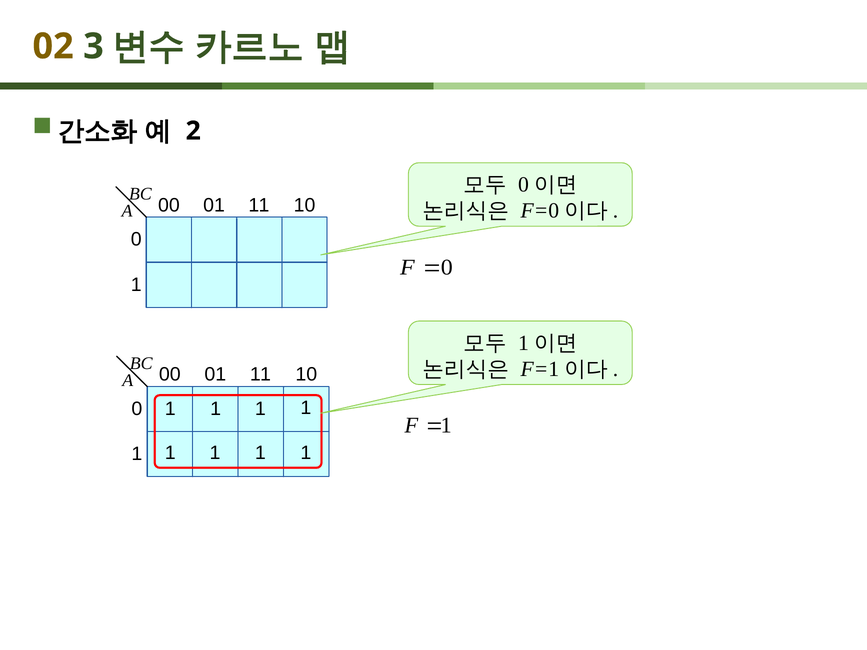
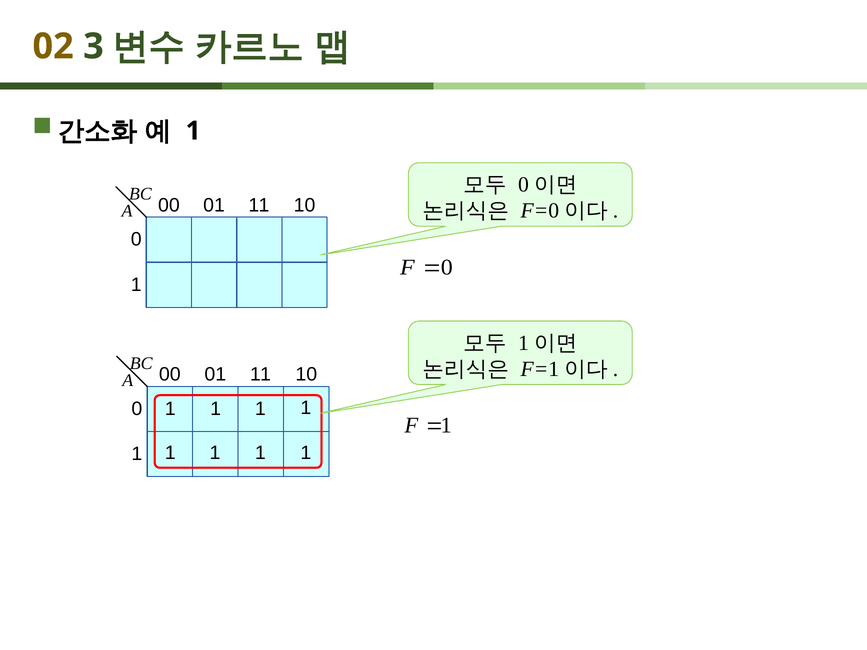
2: 2 -> 1 (193, 131)
